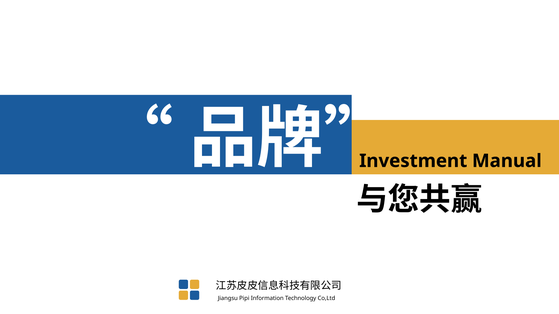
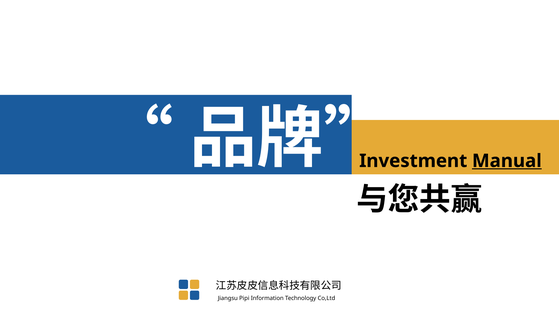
Manual underline: none -> present (507, 161)
